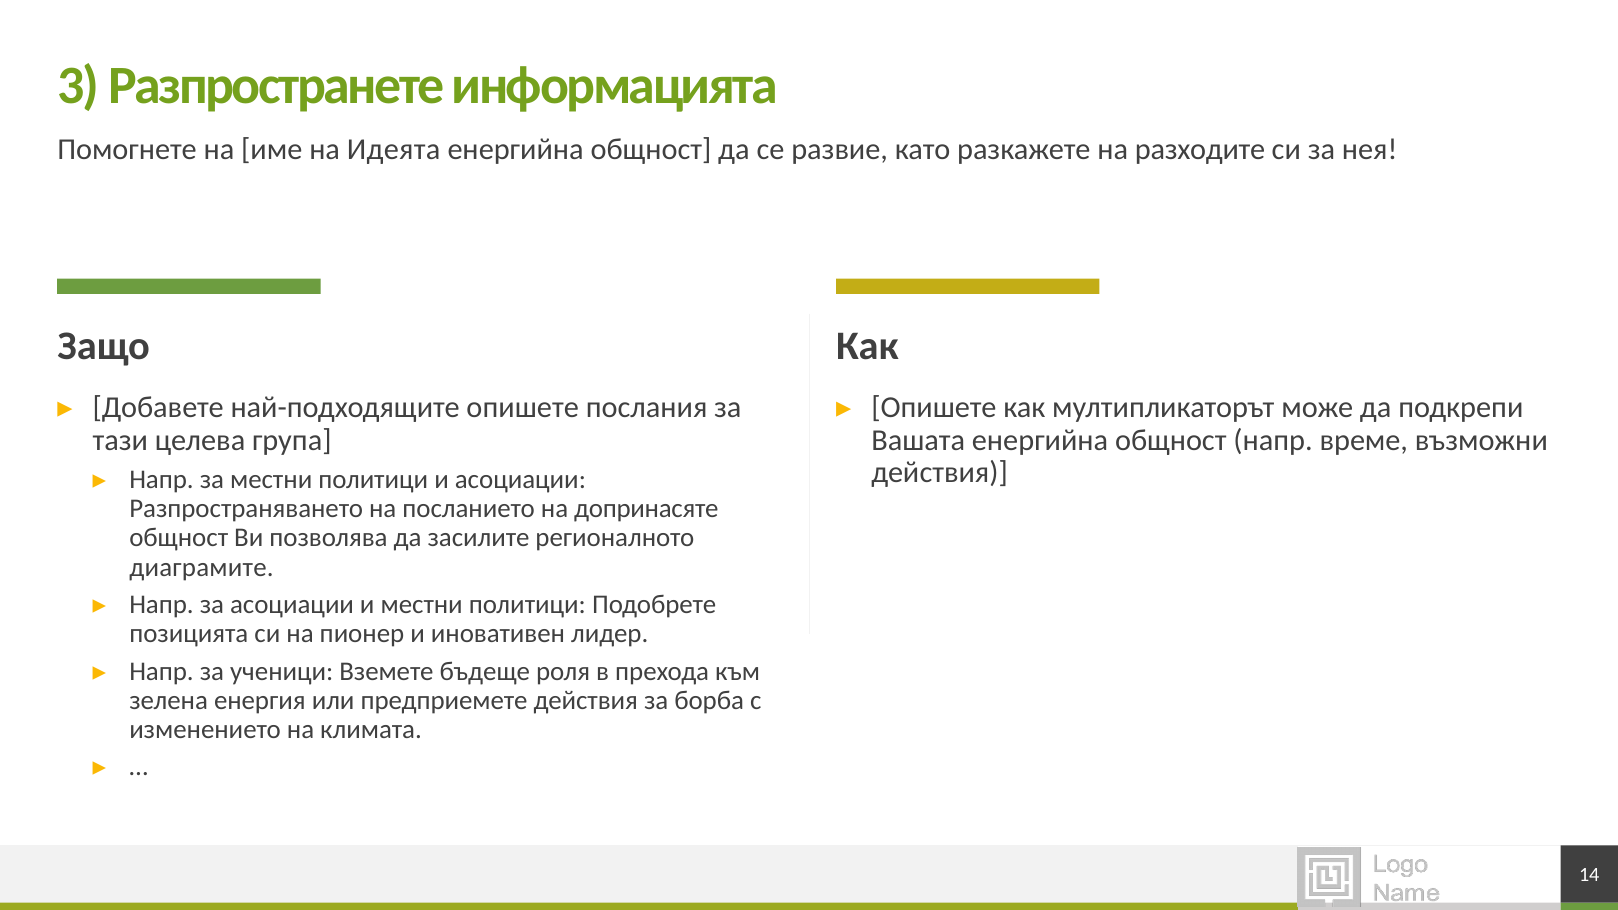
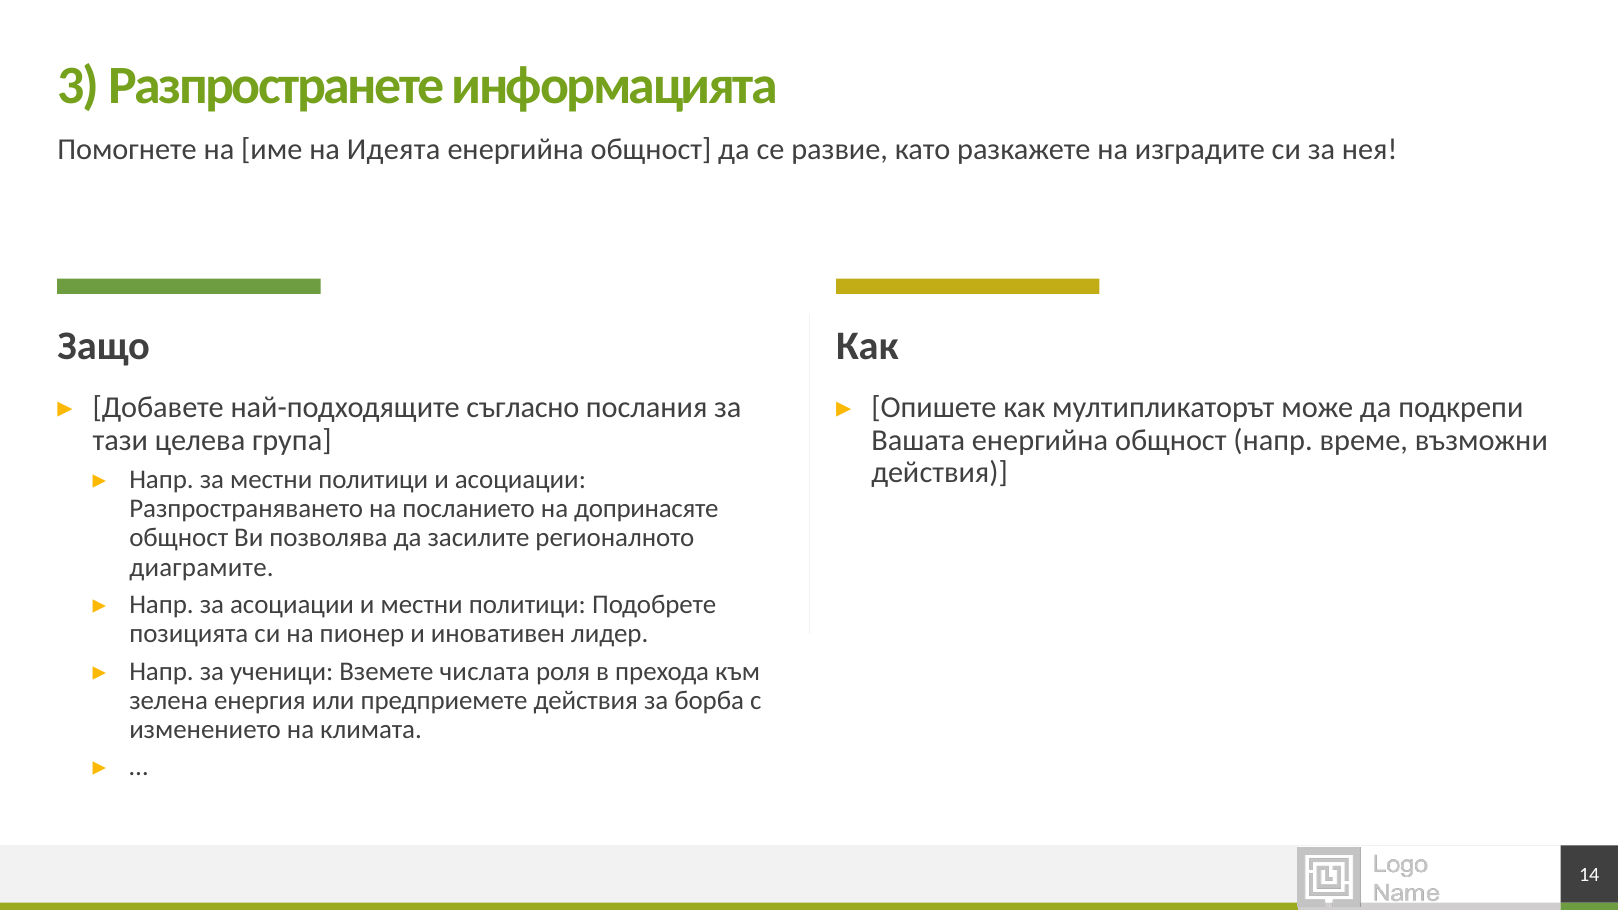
разходите: разходите -> изградите (1200, 150)
най-подходящите опишете: опишете -> съгласно (523, 408)
бъдеще: бъдеще -> числата (485, 671)
